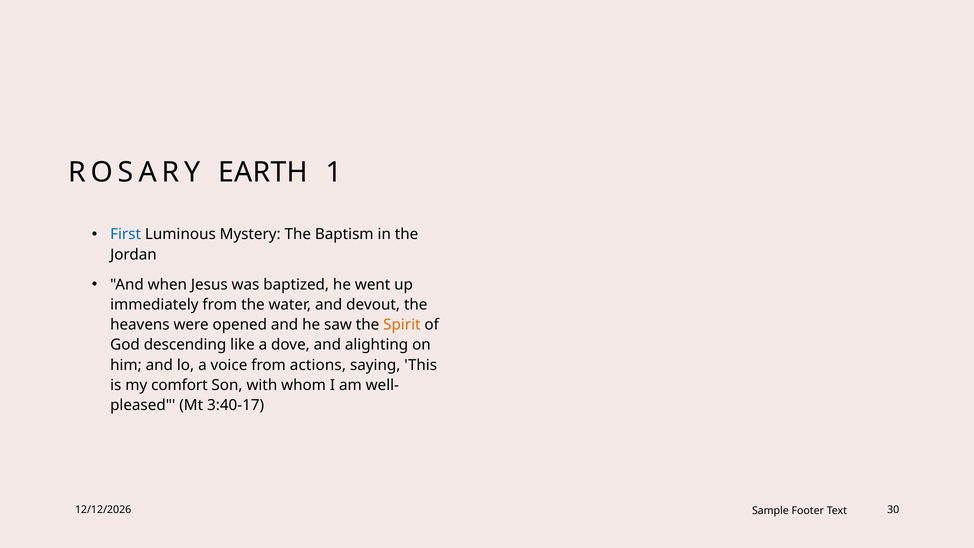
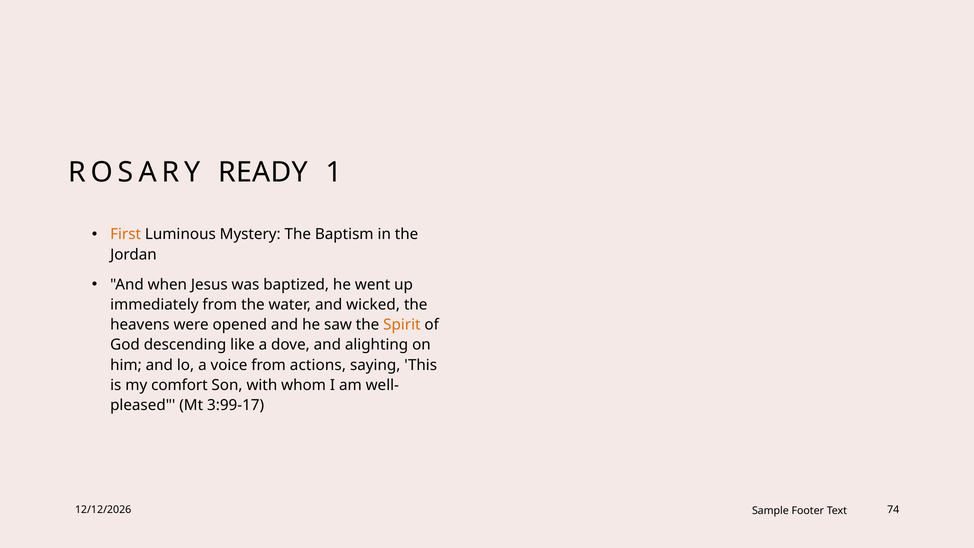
EARTH: EARTH -> READY (263, 172)
First colour: blue -> orange (126, 234)
devout: devout -> wicked (373, 305)
3:40-17: 3:40-17 -> 3:99-17 (236, 405)
30: 30 -> 74 (893, 510)
